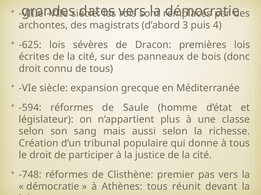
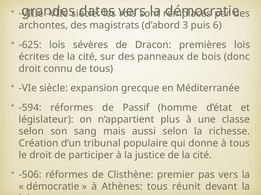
4: 4 -> 6 (217, 25)
Saule: Saule -> Passif (136, 108)
-748: -748 -> -506 (30, 175)
